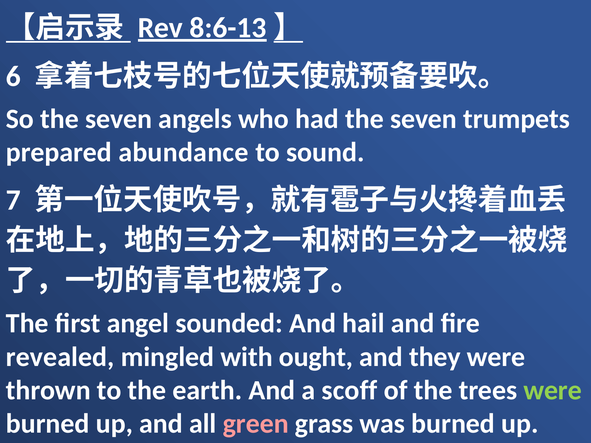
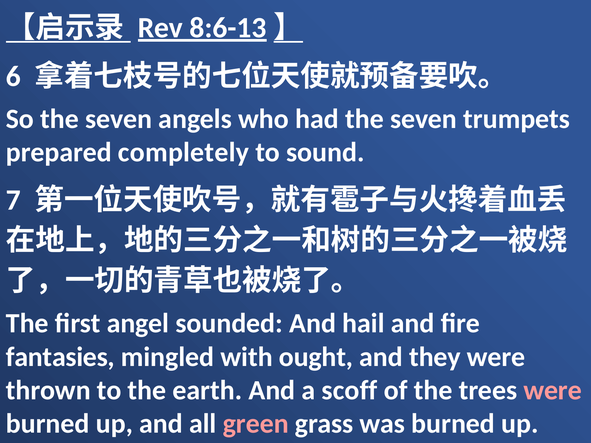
abundance: abundance -> completely (183, 152)
revealed: revealed -> fantasies (60, 357)
were colour: light green -> pink (553, 391)
